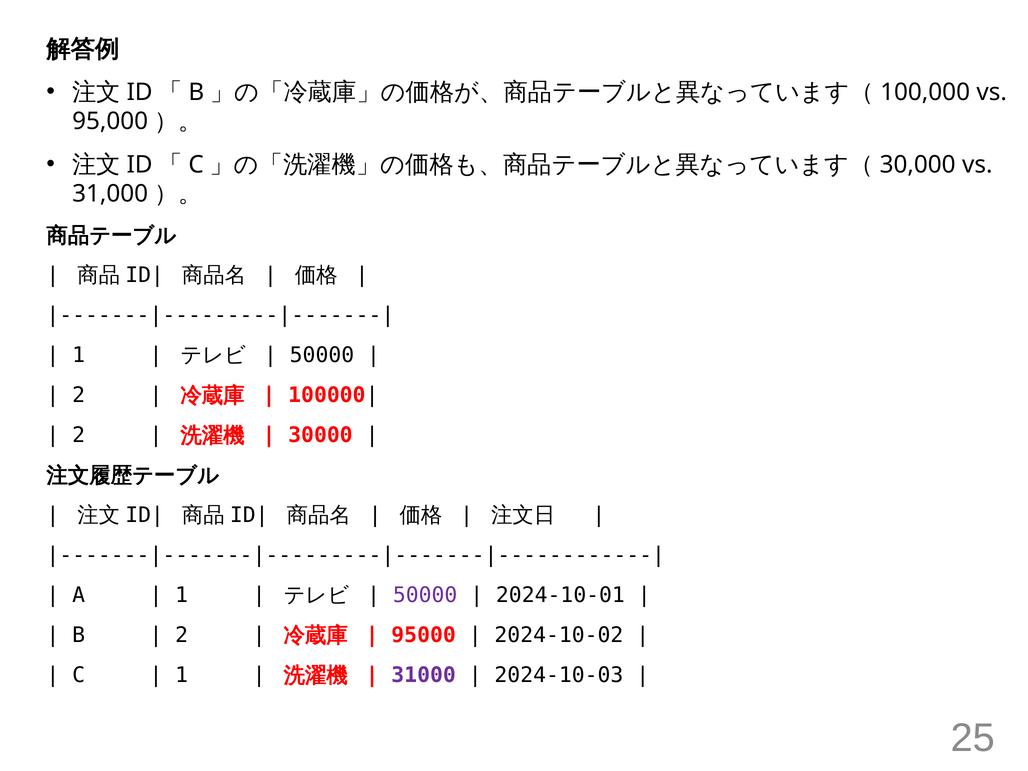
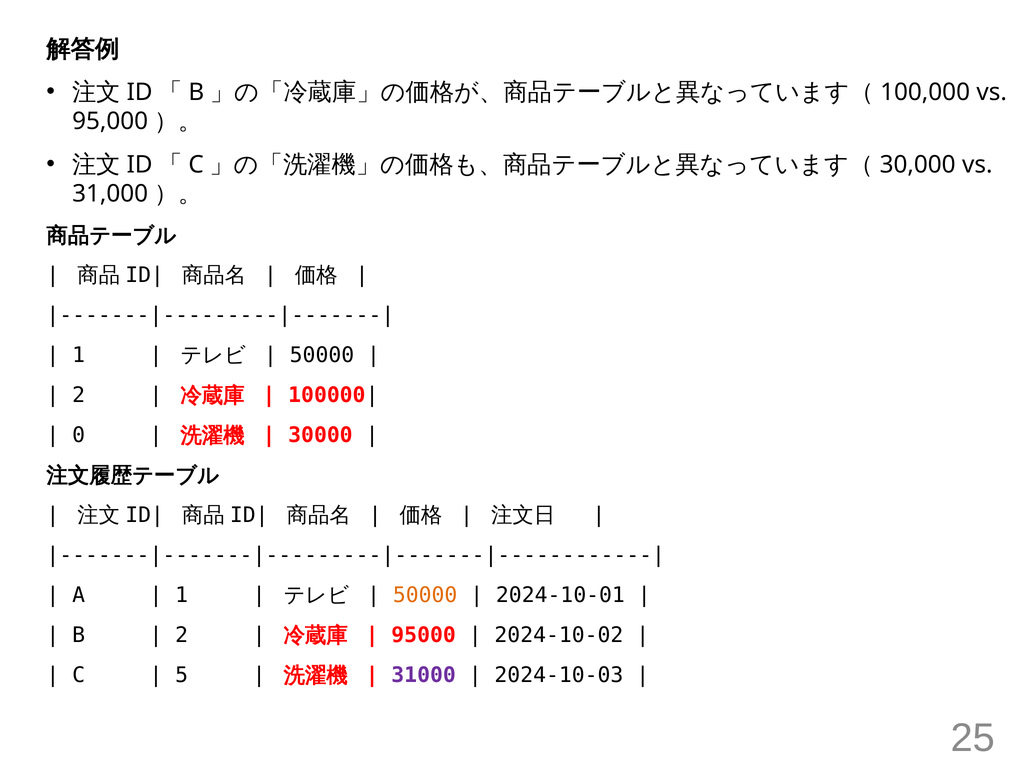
2: 2 -> 0 (79, 435)
50000 colour: purple -> orange (425, 595)
1: 1 -> 5 (182, 675)
